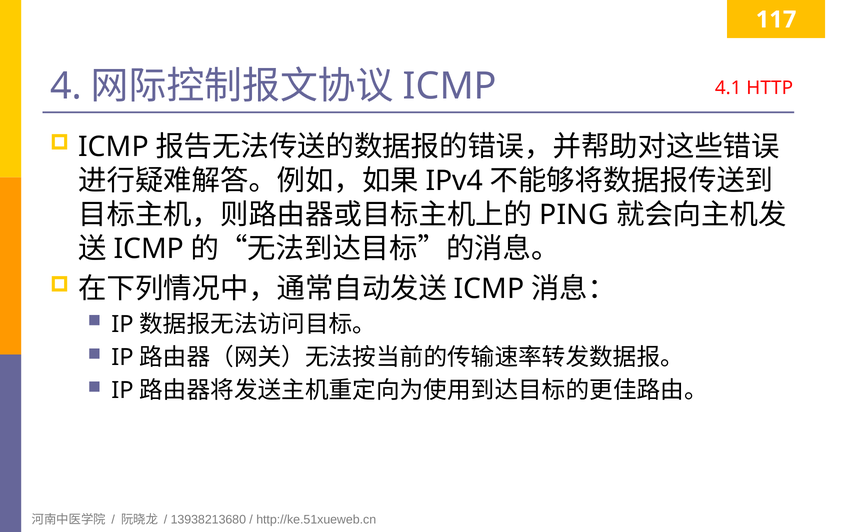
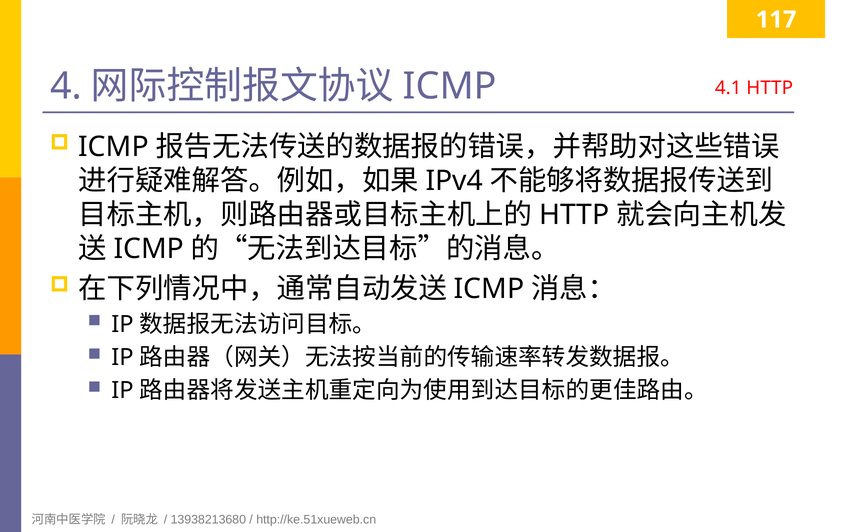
PING: PING -> HTTP (574, 215)
